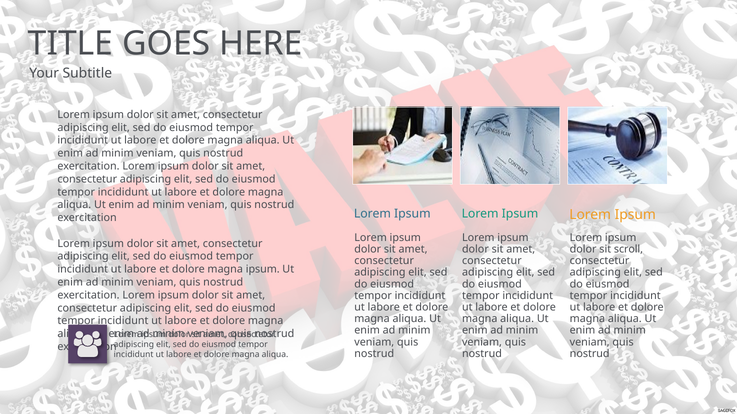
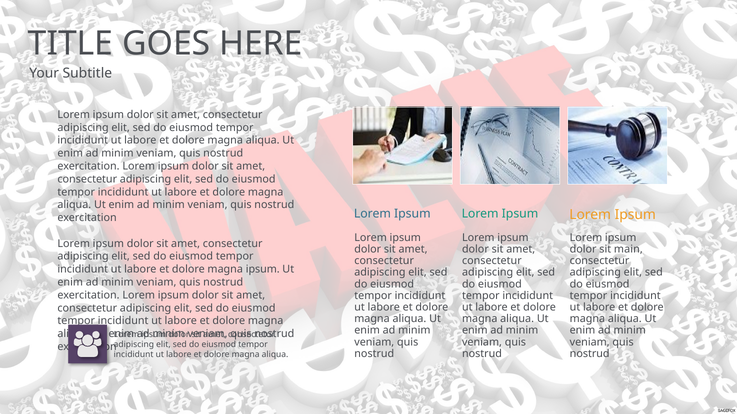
scroll: scroll -> main (628, 249)
